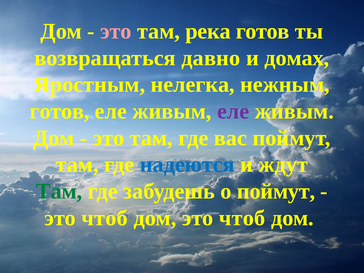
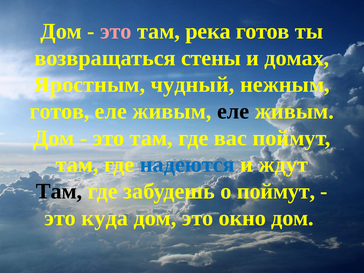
давно: давно -> стены (211, 58)
нелегка: нелегка -> чудный (193, 85)
еле colour: purple -> black (233, 111)
Там colour: green -> black (59, 191)
чтоб: чтоб -> куда (105, 218)
дом это чтоб: чтоб -> окно (242, 218)
